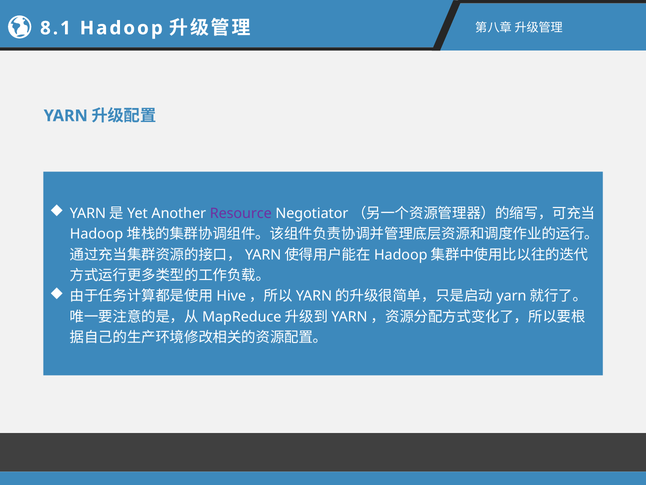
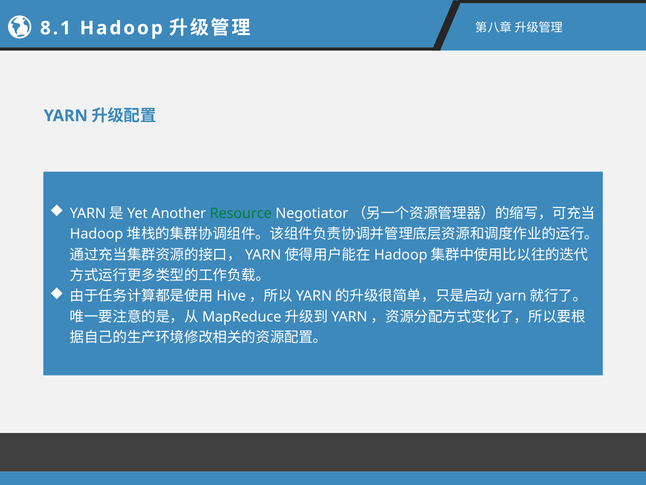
Resource colour: purple -> green (241, 213)
